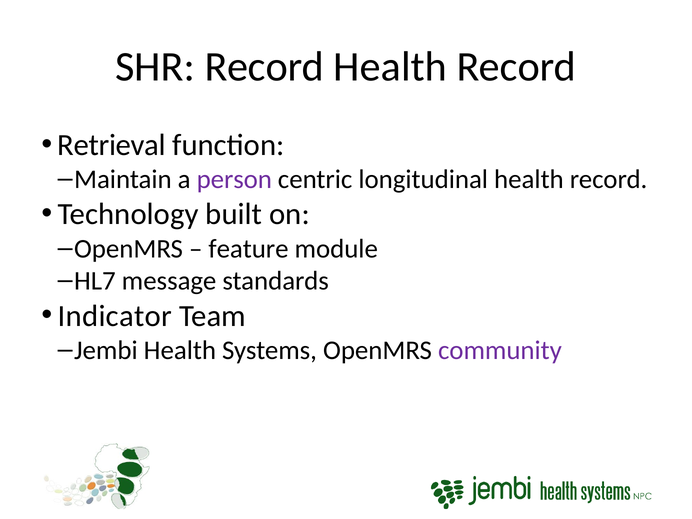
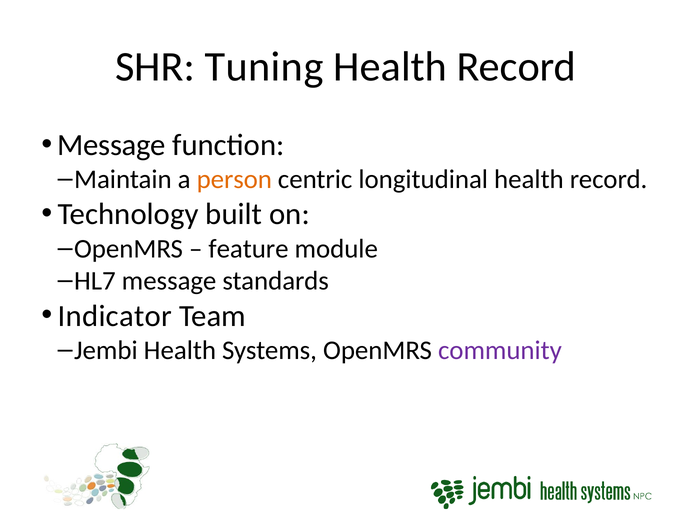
SHR Record: Record -> Tuning (264, 67)
Retrieval: Retrieval -> Message (112, 145)
person colour: purple -> orange (234, 179)
